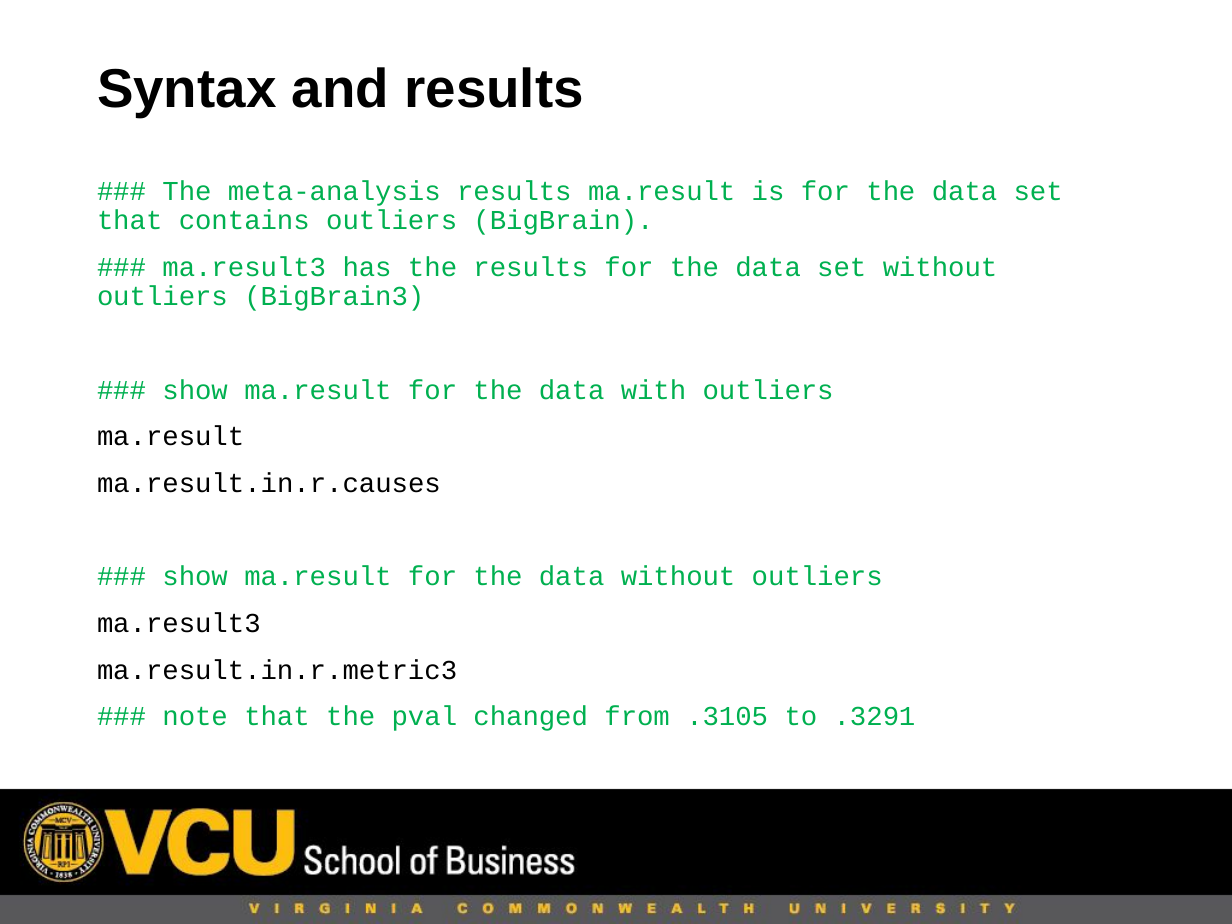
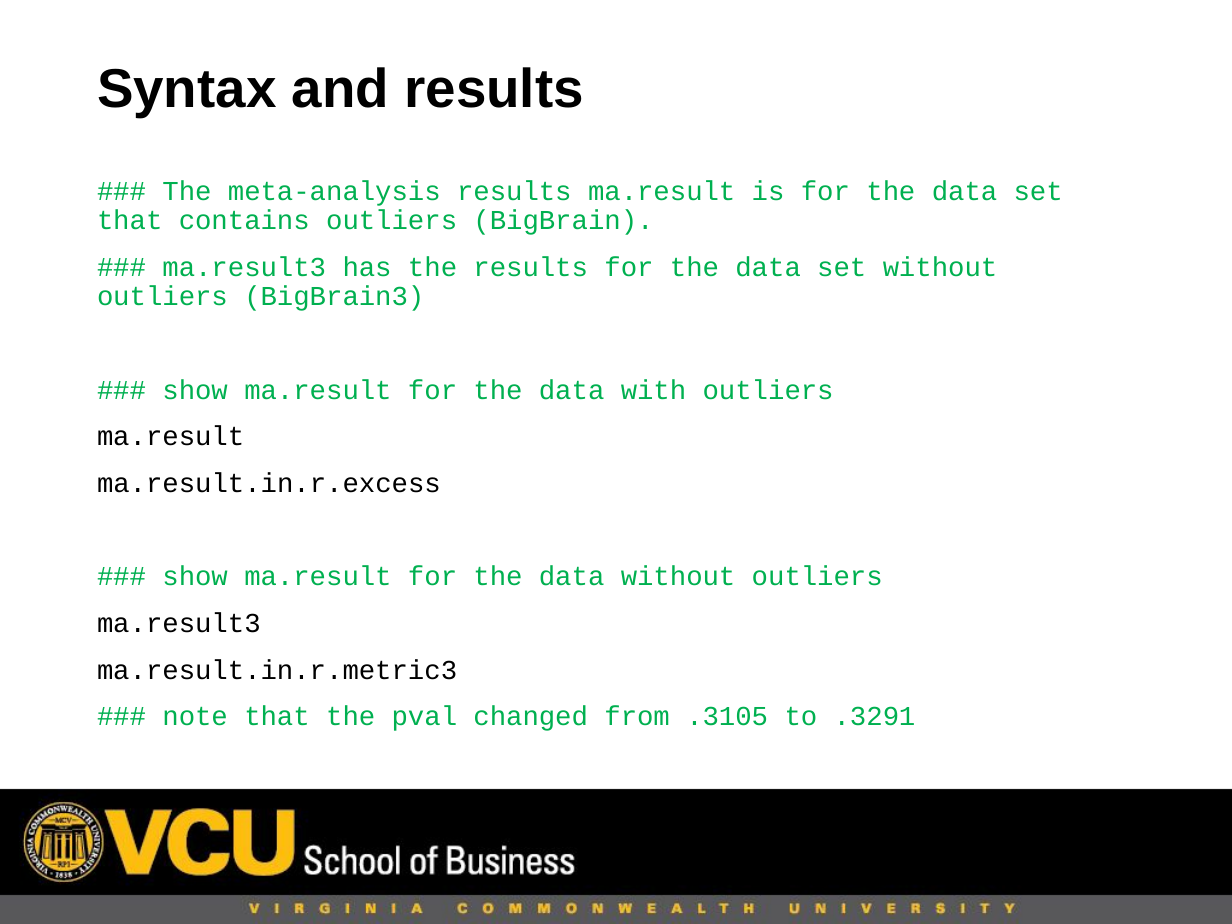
ma.result.in.r.causes: ma.result.in.r.causes -> ma.result.in.r.excess (269, 483)
